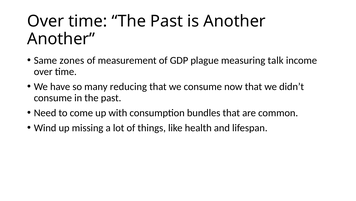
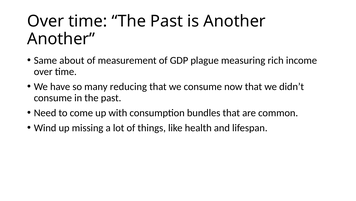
zones: zones -> about (72, 60)
talk: talk -> rich (276, 60)
